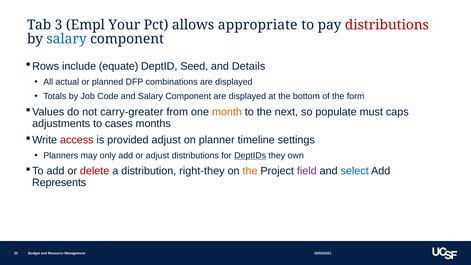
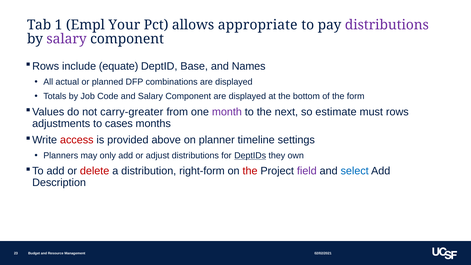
3: 3 -> 1 (59, 25)
distributions colour: red -> purple (387, 25)
salary colour: blue -> purple (67, 39)
Seed: Seed -> Base (194, 66)
Details: Details -> Names (249, 66)
month colour: orange -> purple (227, 112)
populate: populate -> estimate (336, 112)
caps: caps -> rows (397, 112)
provided adjust: adjust -> above (166, 140)
right-they: right-they -> right-form (202, 171)
the colour: orange -> red (250, 171)
Represents: Represents -> Description (59, 183)
